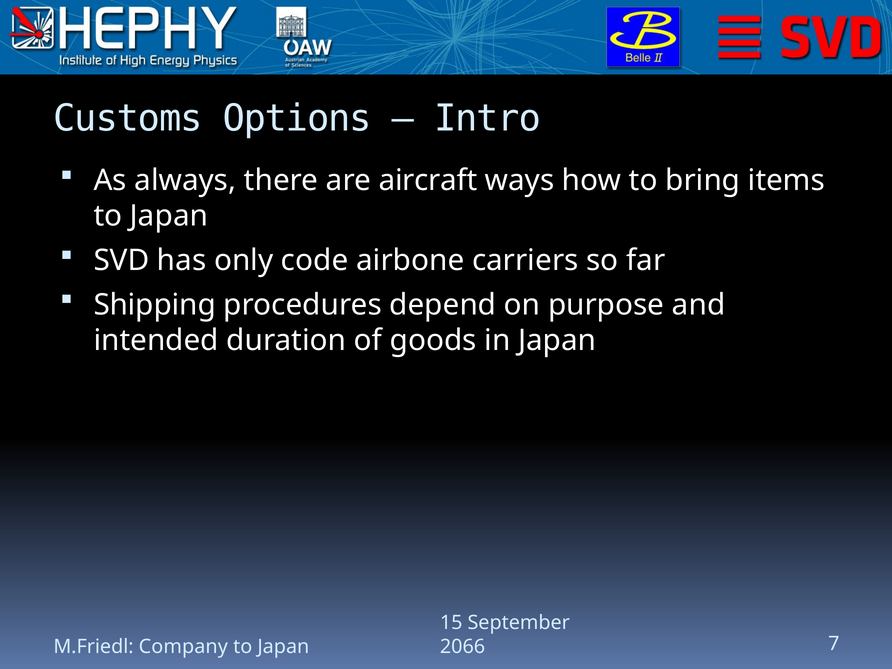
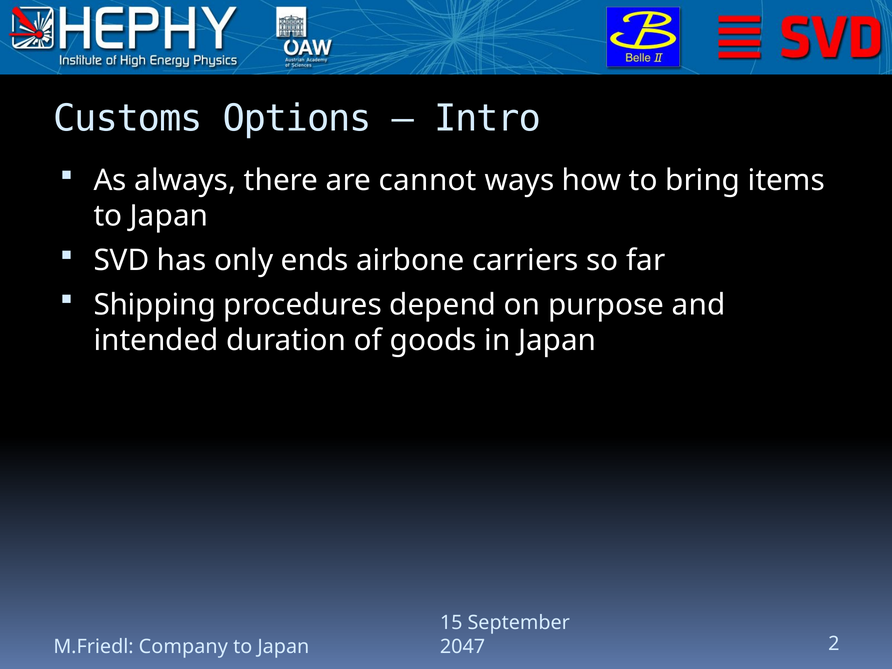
aircraft: aircraft -> cannot (428, 180)
code: code -> ends (315, 260)
2066: 2066 -> 2047 (463, 647)
7: 7 -> 2 (834, 644)
